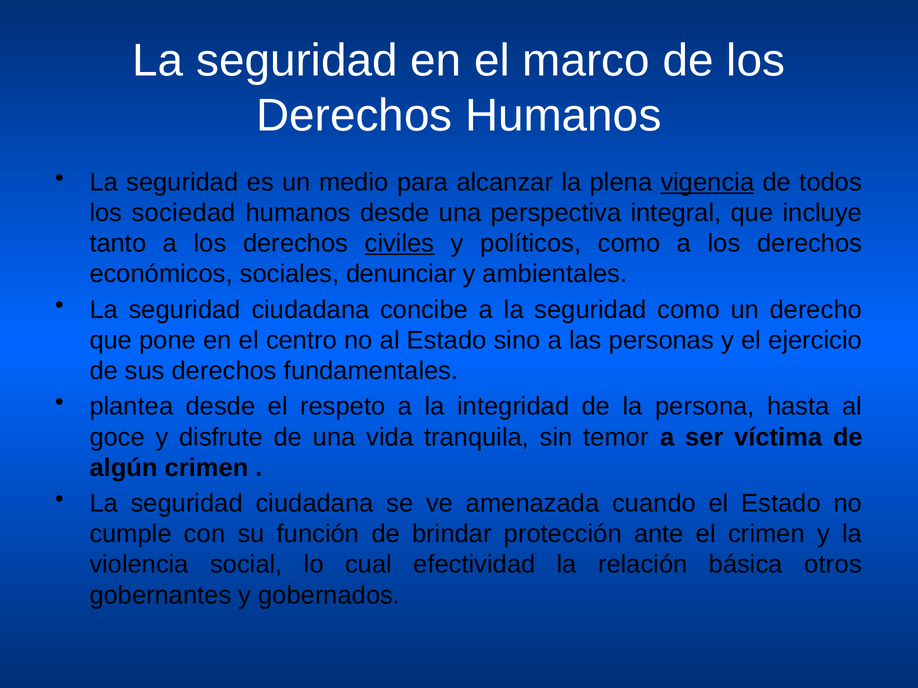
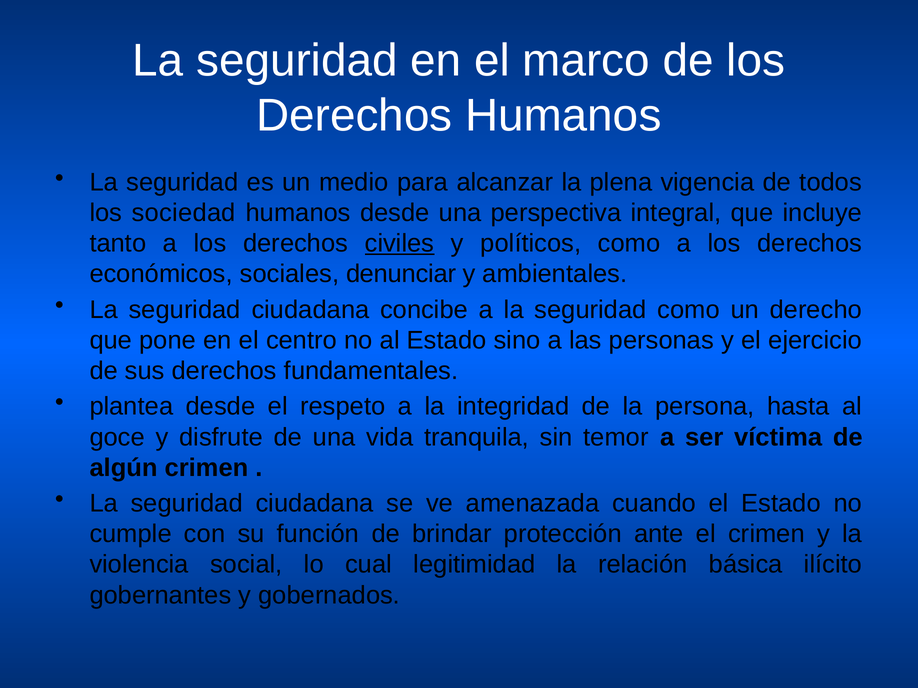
vigencia underline: present -> none (707, 182)
efectividad: efectividad -> legitimidad (474, 565)
otros: otros -> ilícito (833, 565)
